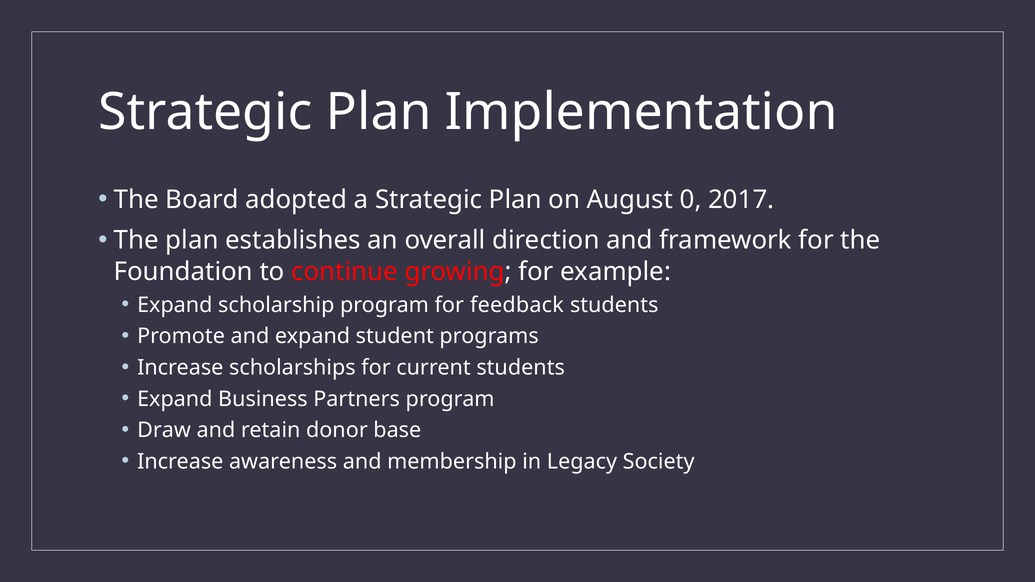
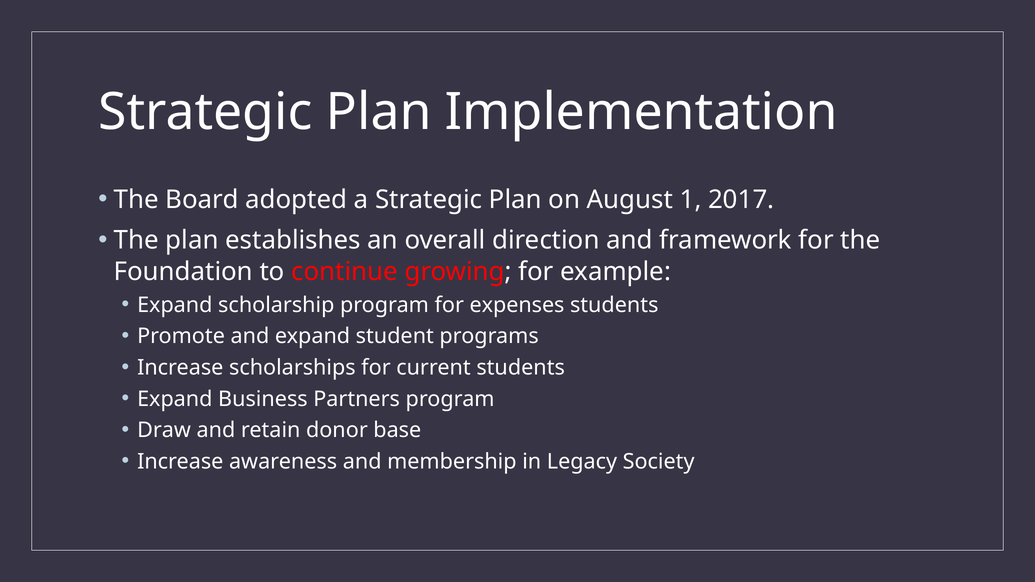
0: 0 -> 1 (691, 200)
feedback: feedback -> expenses (517, 305)
